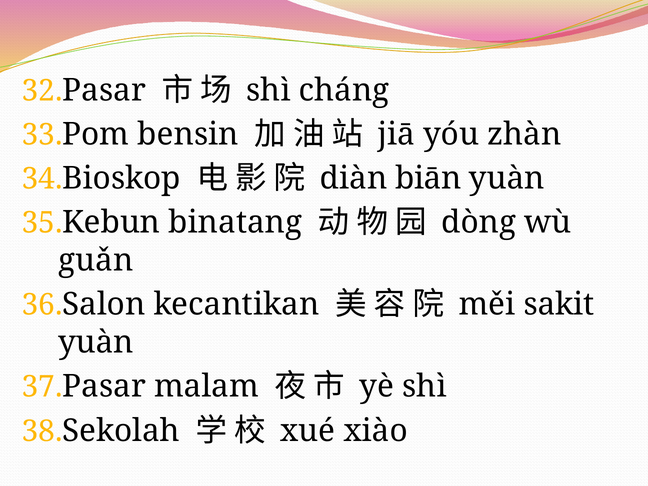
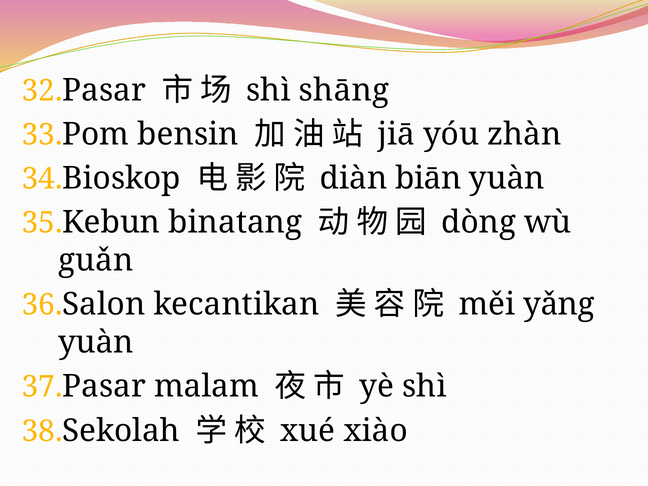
cháng: cháng -> shāng (344, 90)
sakit: sakit -> yǎng (559, 305)
